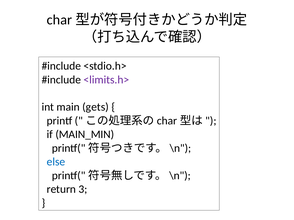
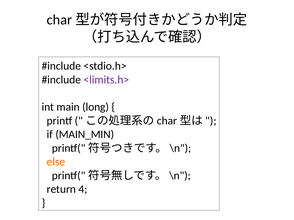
gets: gets -> long (96, 107)
else colour: blue -> orange (56, 162)
3: 3 -> 4 (83, 190)
